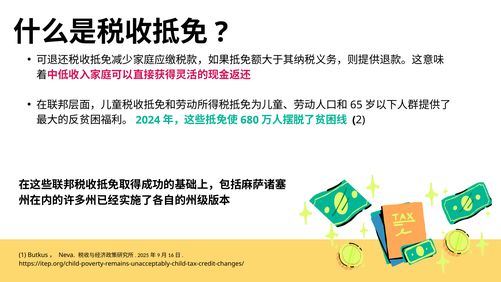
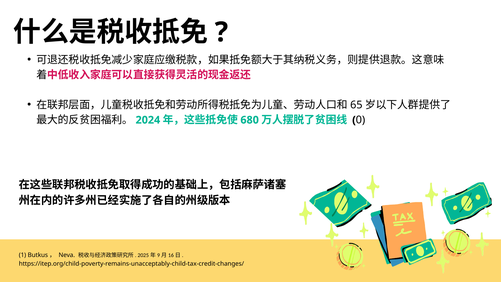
2: 2 -> 0 (361, 120)
